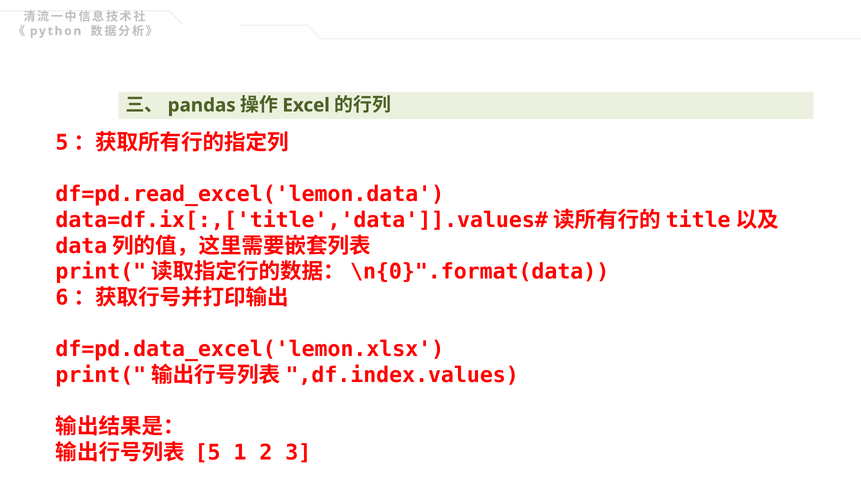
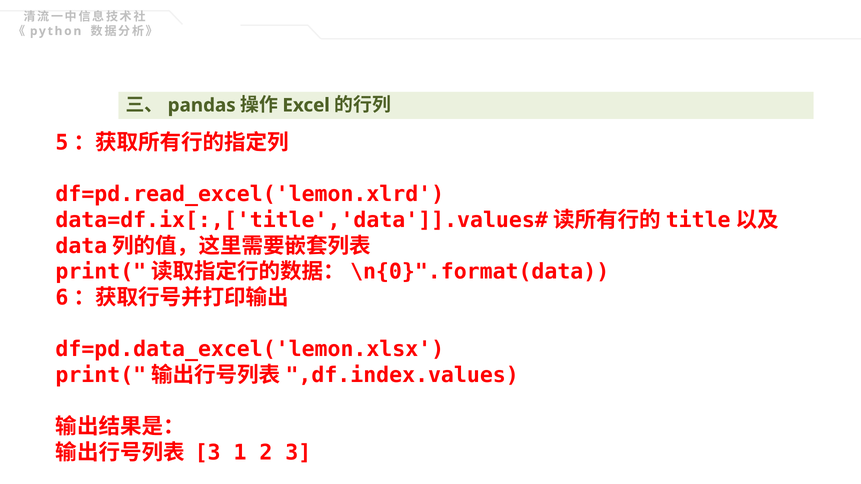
df=pd.read_excel('lemon.data: df=pd.read_excel('lemon.data -> df=pd.read_excel('lemon.xlrd (250, 194)
5: 5 -> 3 (208, 453)
